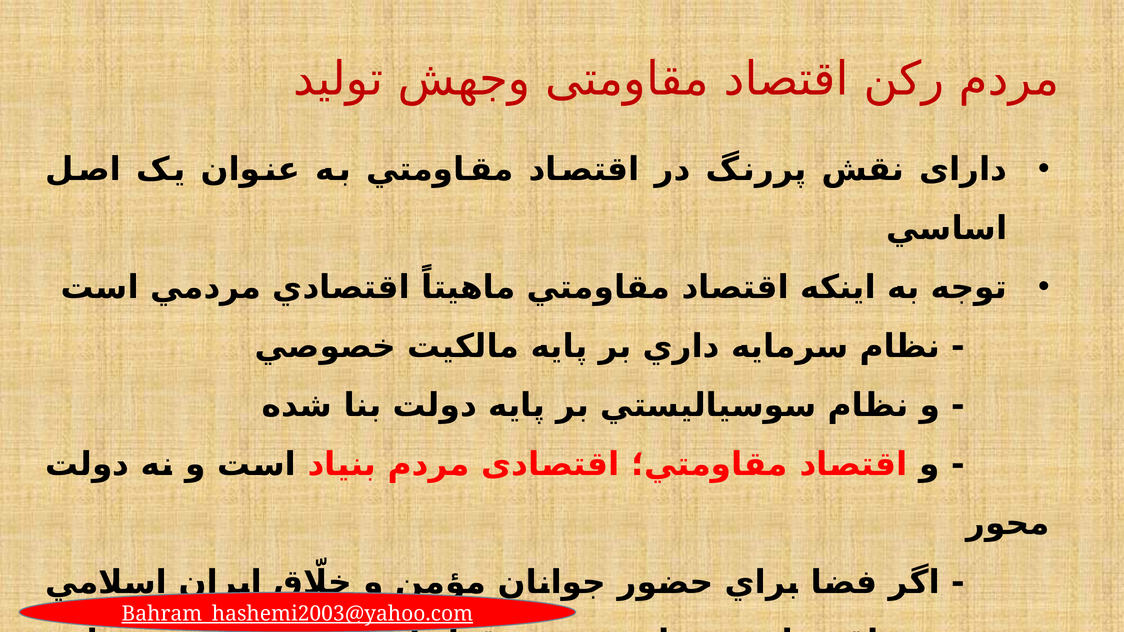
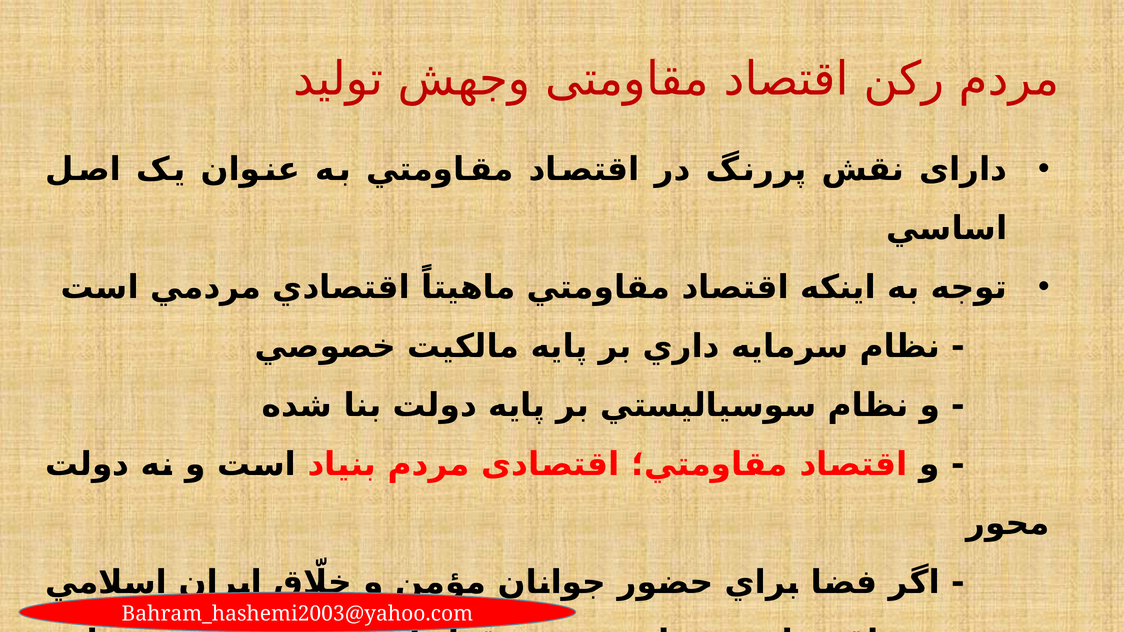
Bahram_hashemi2003@yahoo.com underline: present -> none (297, 614)
